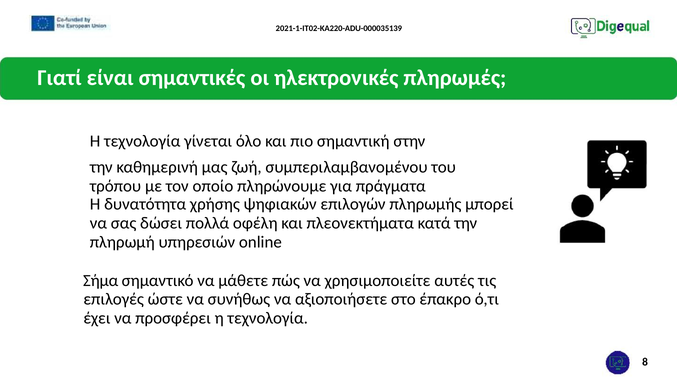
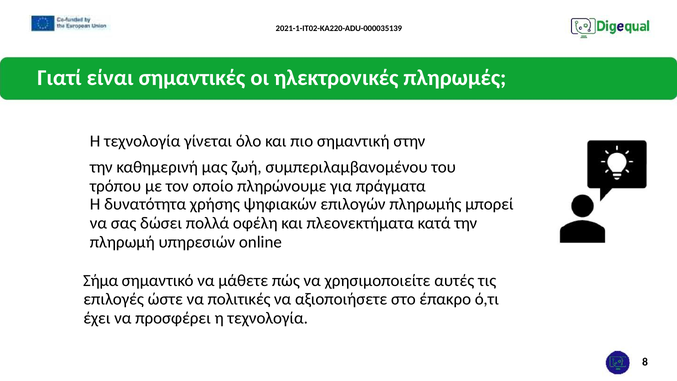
συνήθως: συνήθως -> πολιτικές (239, 299)
